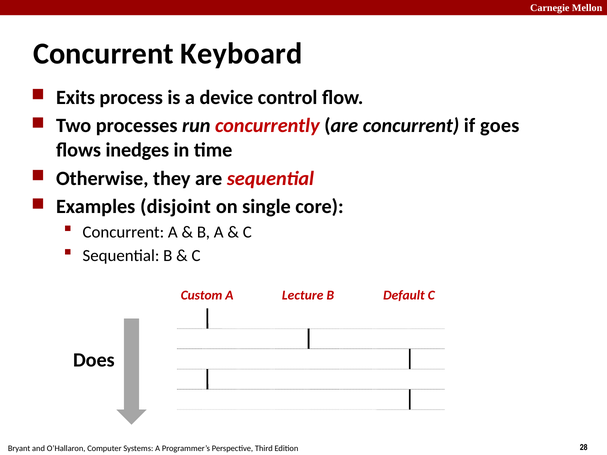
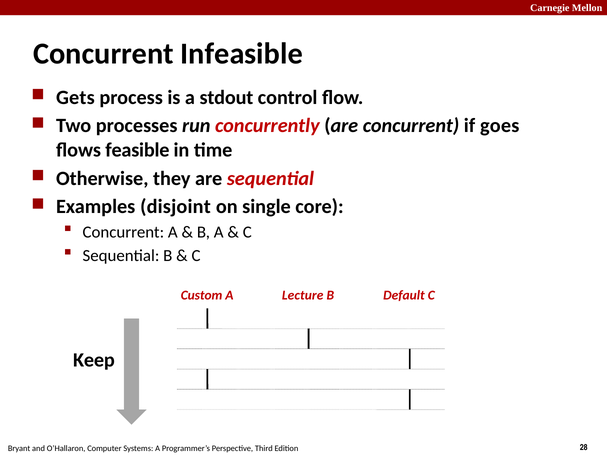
Keyboard: Keyboard -> Infeasible (242, 54)
Exits: Exits -> Gets (75, 98)
device: device -> stdout (226, 98)
inedges: inedges -> feasible (137, 150)
Does: Does -> Keep (94, 360)
